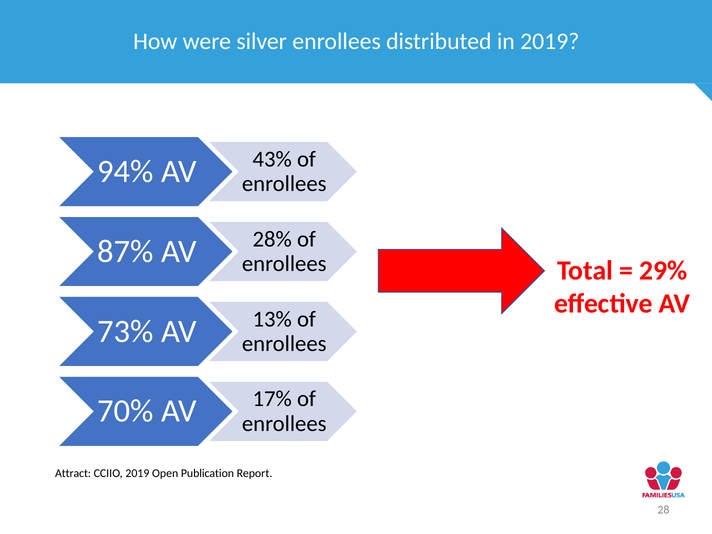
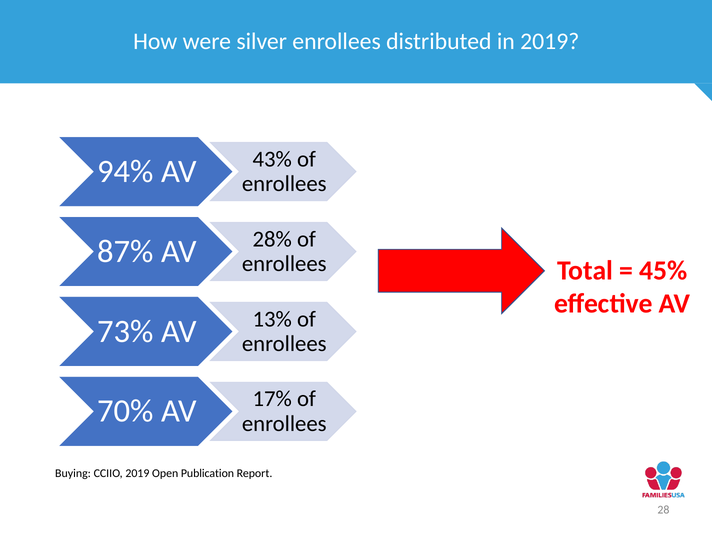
29%: 29% -> 45% (663, 270)
Attract: Attract -> Buying (73, 473)
